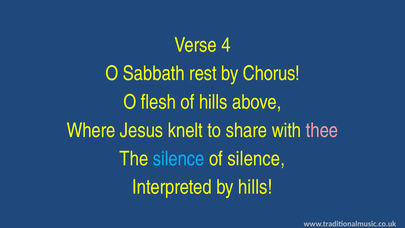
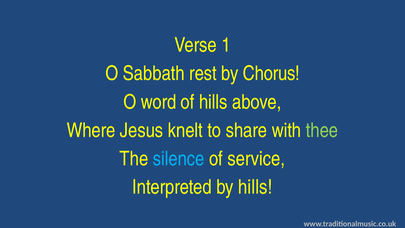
4: 4 -> 1 (226, 45)
flesh: flesh -> word (159, 102)
thee colour: pink -> light green (322, 130)
of silence: silence -> service (256, 159)
